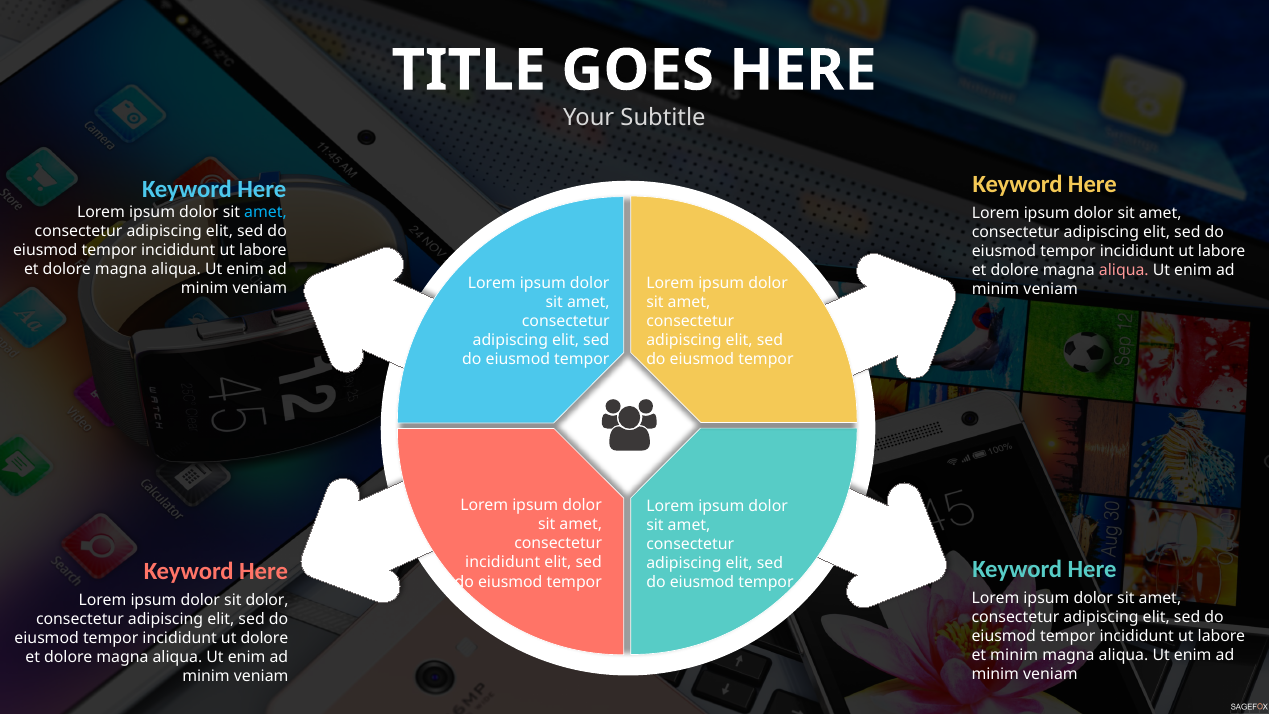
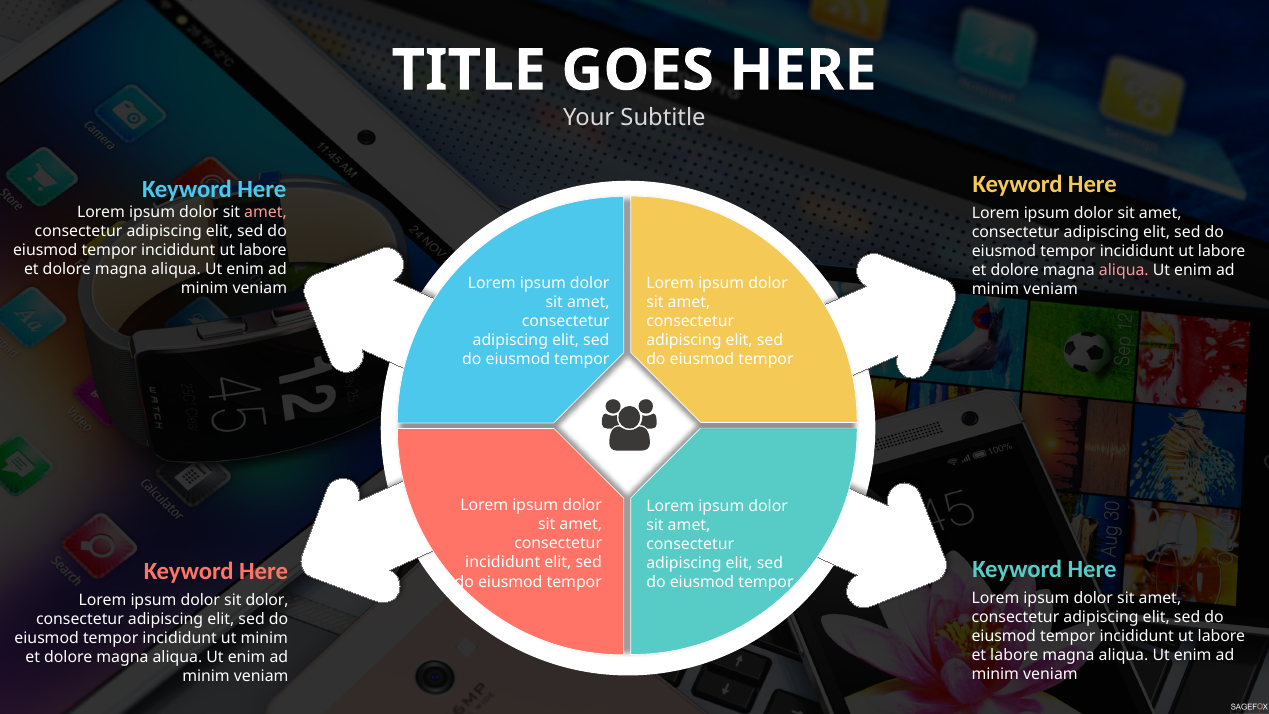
amet colour: light blue -> pink (266, 212)
ut dolore: dolore -> minim (264, 638)
et minim: minim -> labore (1014, 655)
